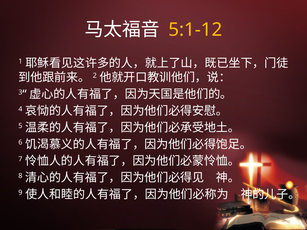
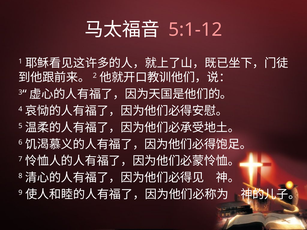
5:1-12 colour: yellow -> pink (195, 30)
